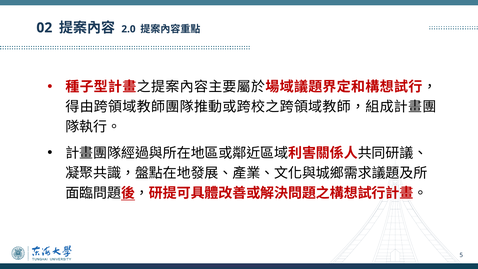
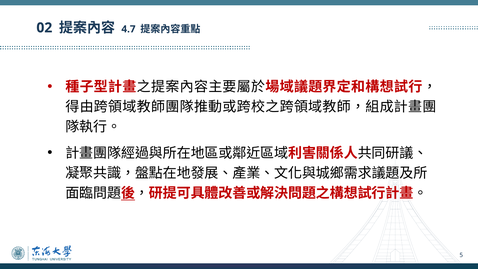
2.0: 2.0 -> 4.7 (128, 29)
